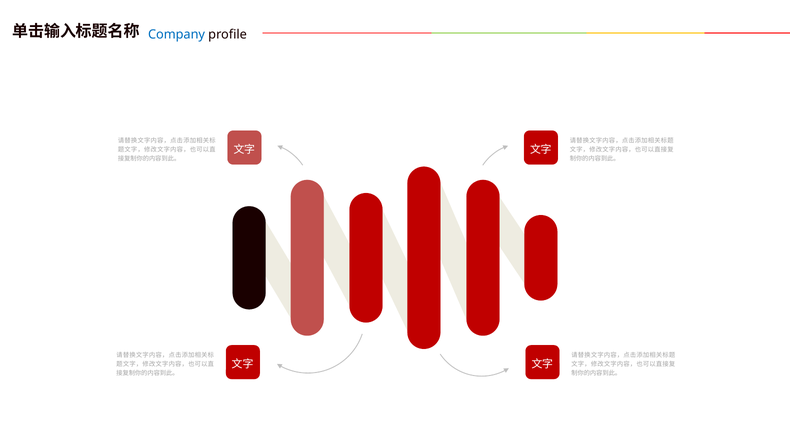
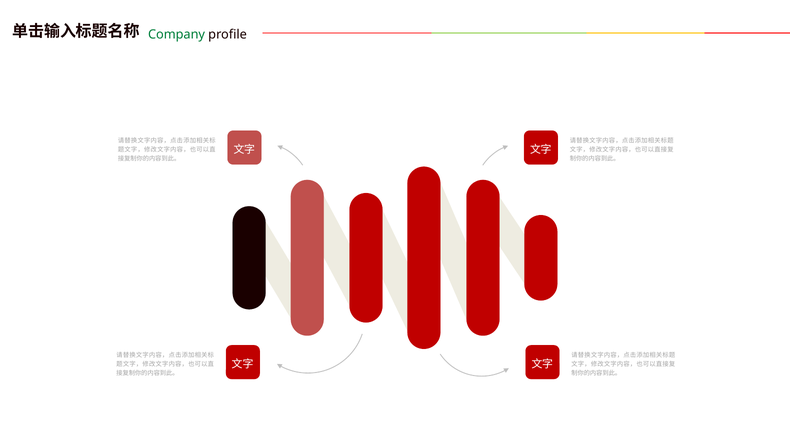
Company colour: blue -> green (177, 34)
